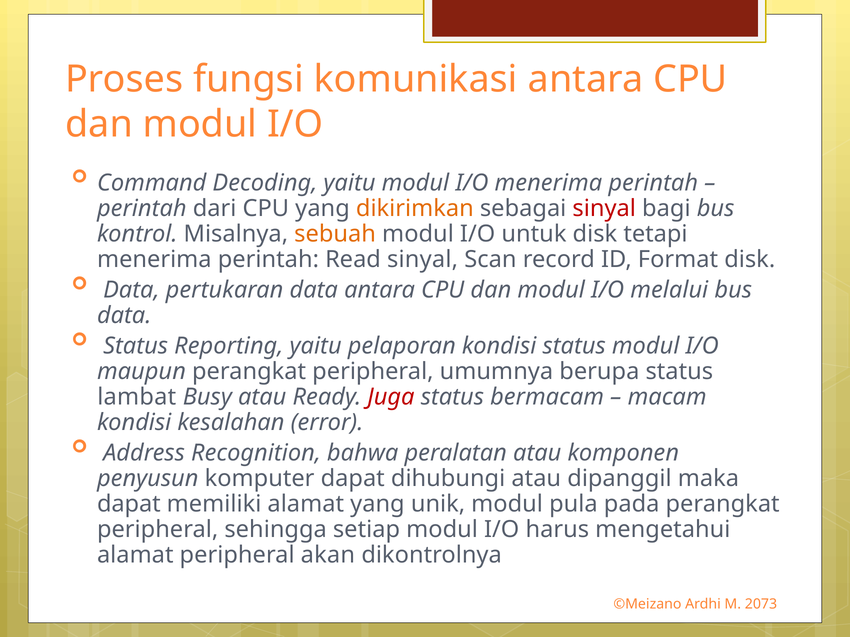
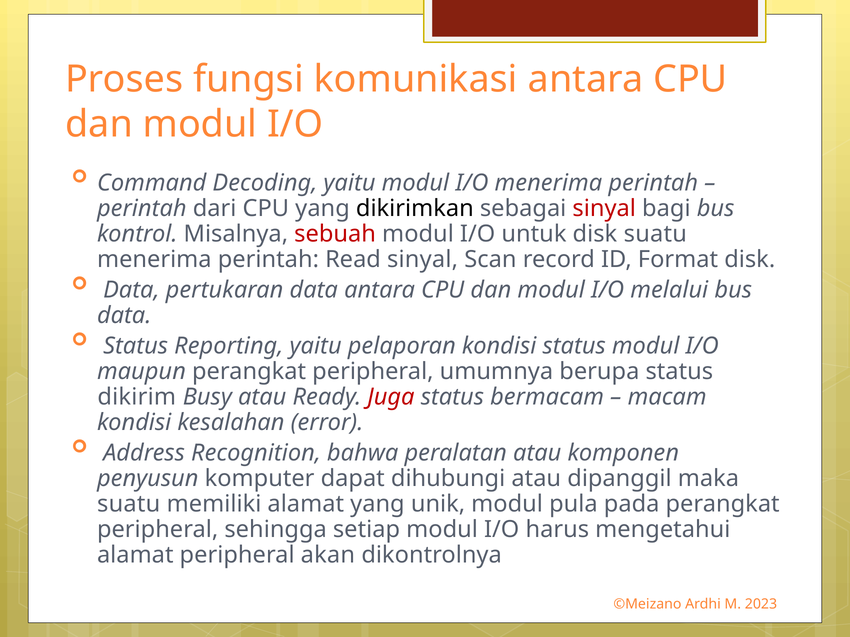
dikirimkan colour: orange -> black (415, 208)
sebuah colour: orange -> red (335, 234)
disk tetapi: tetapi -> suatu (655, 234)
lambat: lambat -> dikirim (137, 397)
dapat: dapat -> suatu (129, 504)
2073: 2073 -> 2023 (761, 605)
